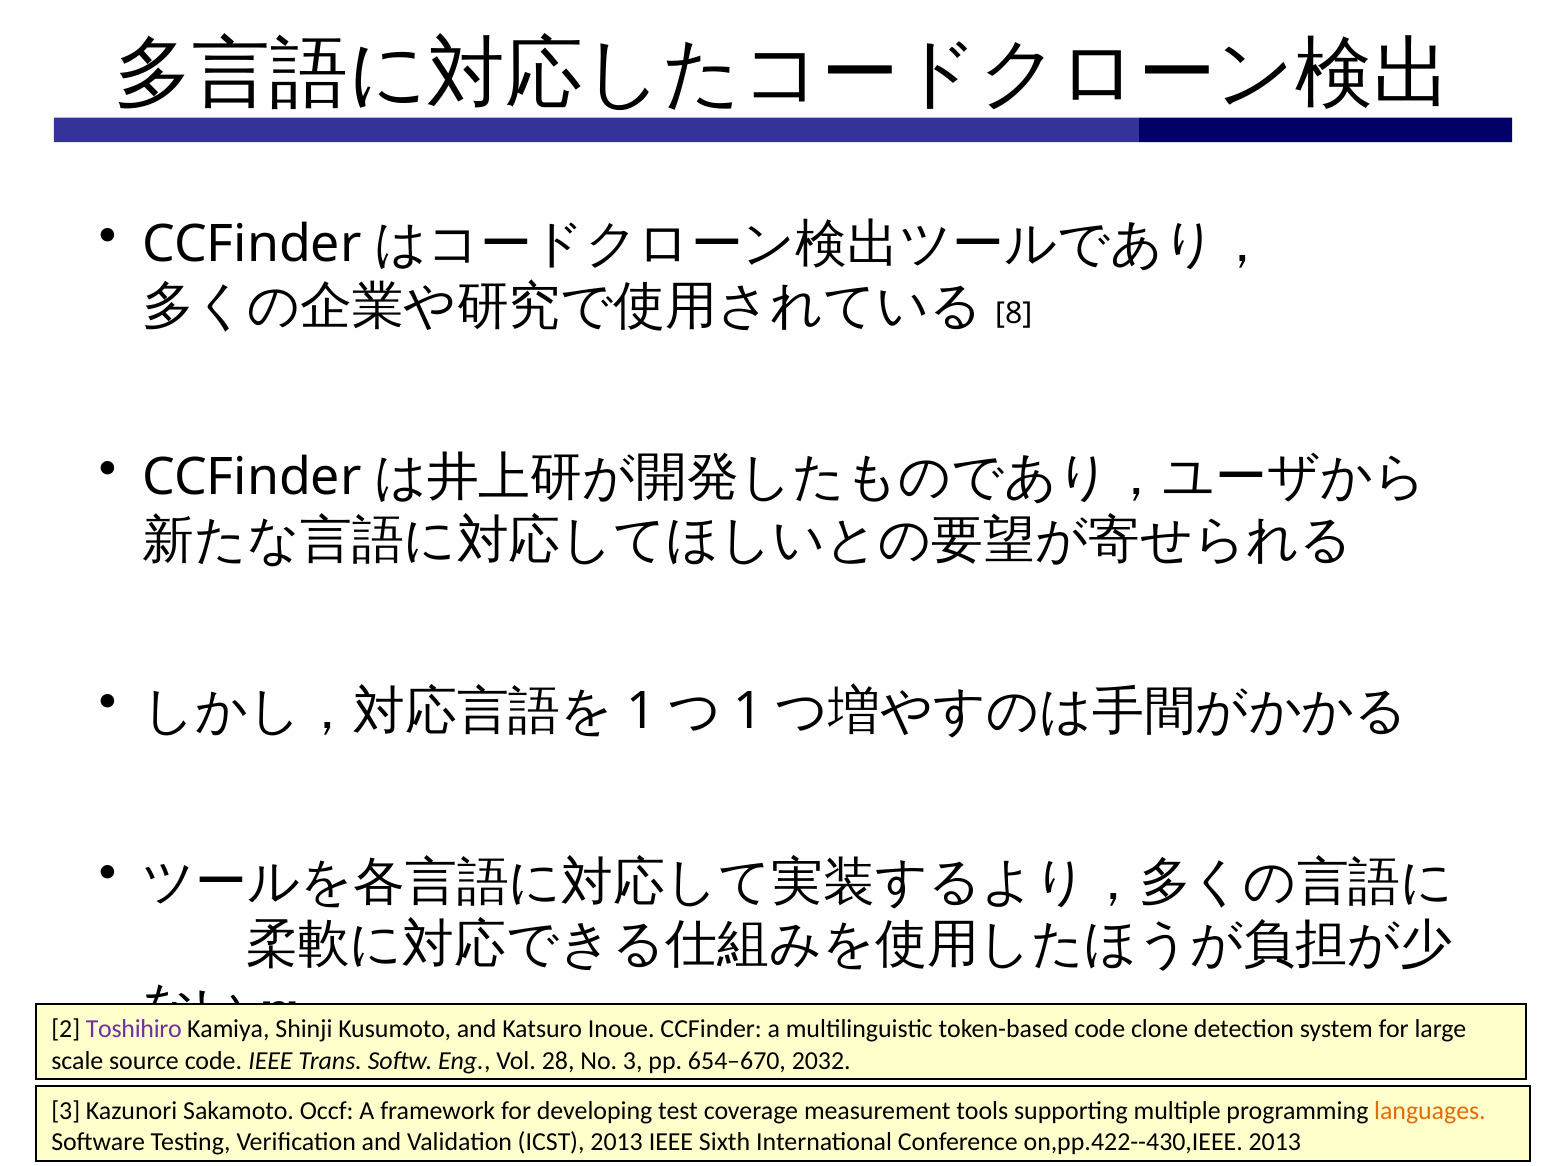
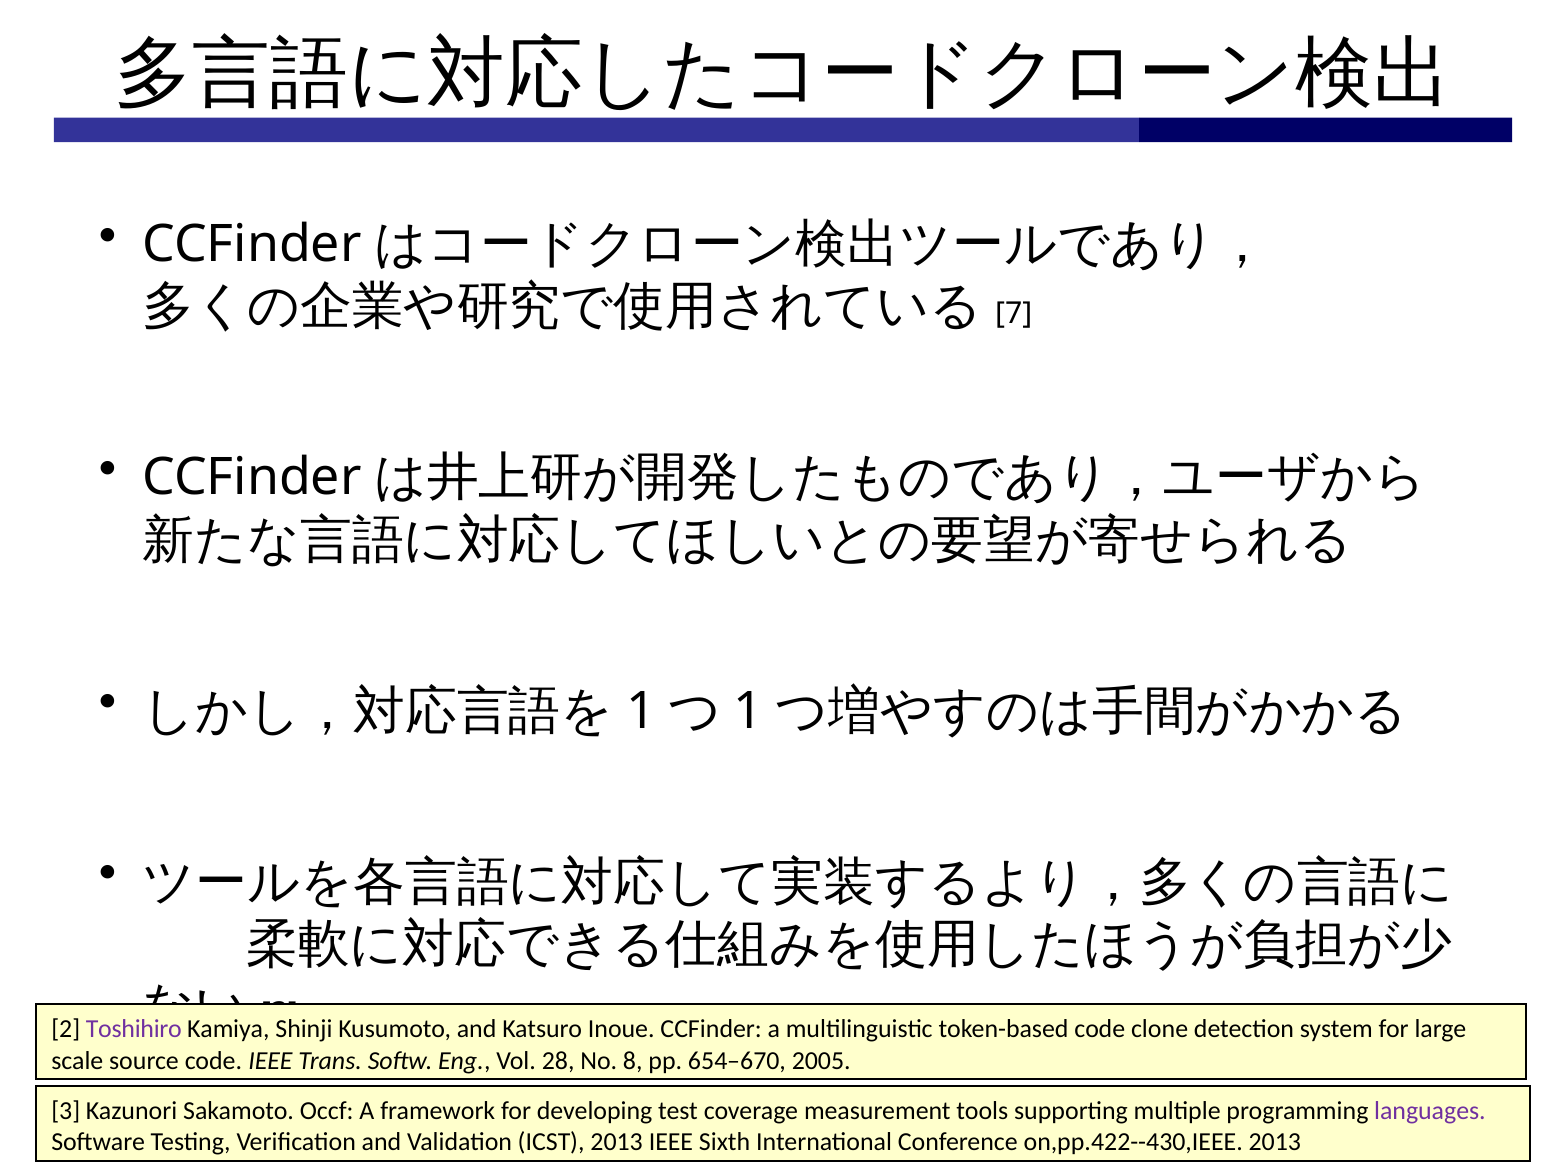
8: 8 -> 7 (1014, 314)
No 3: 3 -> 8 (633, 1061)
2032: 2032 -> 2005 (821, 1061)
languages colour: orange -> purple (1430, 1111)
